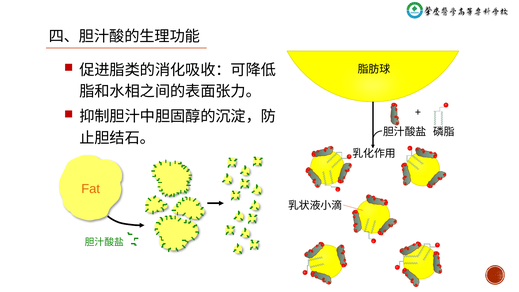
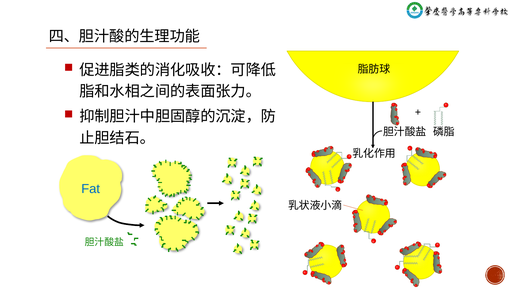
Fat colour: orange -> blue (91, 189)
